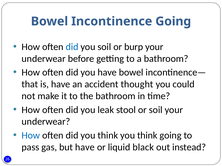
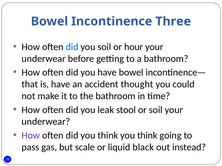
Incontinence Going: Going -> Three (173, 21)
burp: burp -> hour (134, 47)
How colour: blue -> purple (31, 136)
but have: have -> scale (85, 148)
